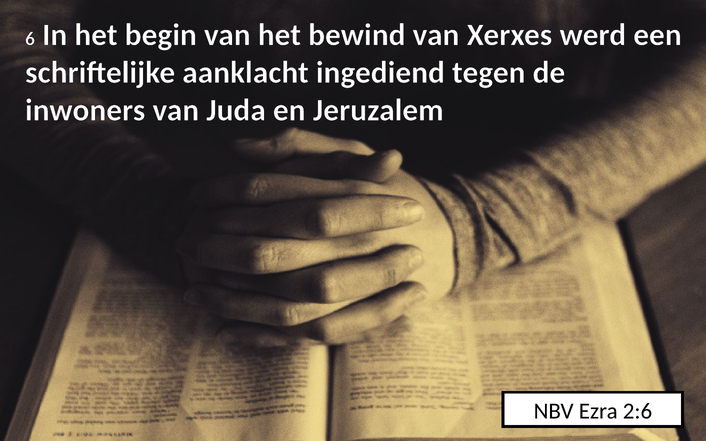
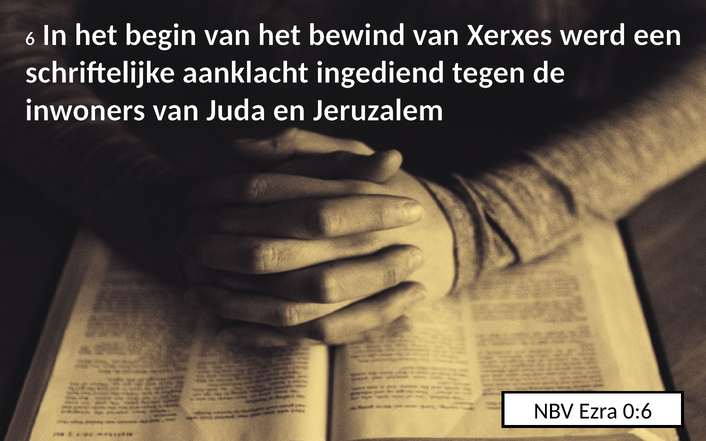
2:6: 2:6 -> 0:6 (638, 411)
